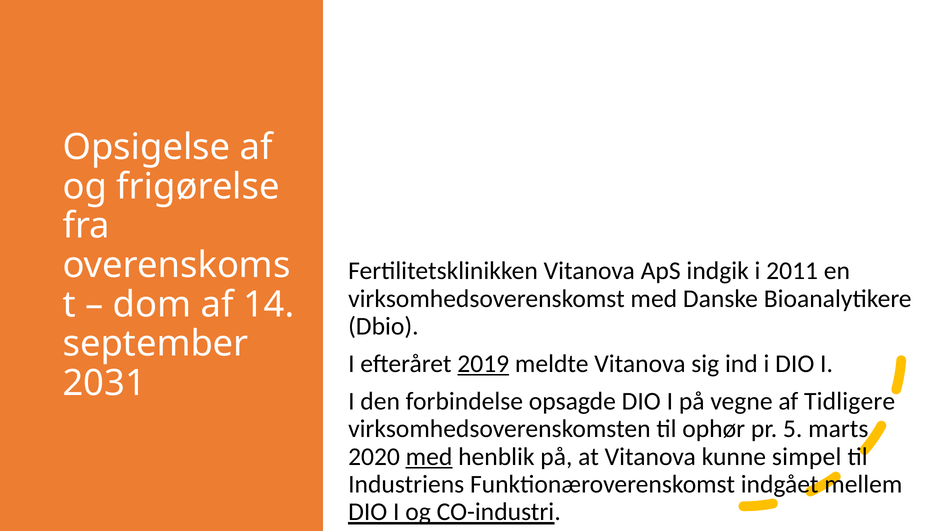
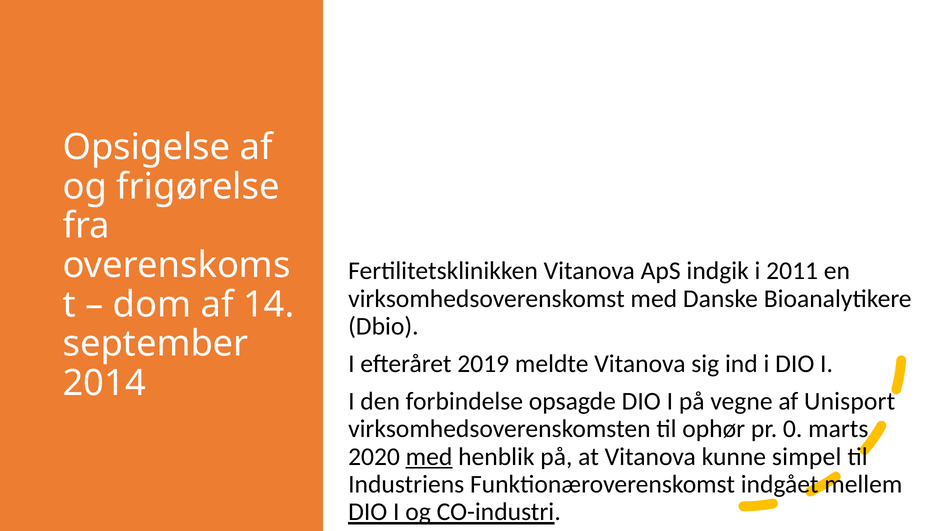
2019 underline: present -> none (483, 364)
2031: 2031 -> 2014 (104, 383)
Tidligere: Tidligere -> Unisport (850, 402)
5: 5 -> 0 (793, 429)
